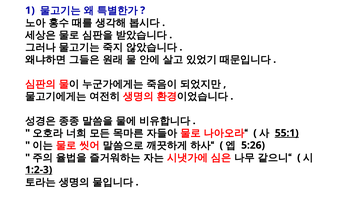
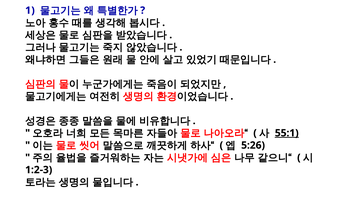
1:2-3 underline: present -> none (39, 170)
